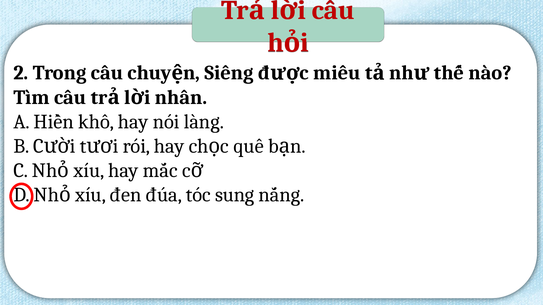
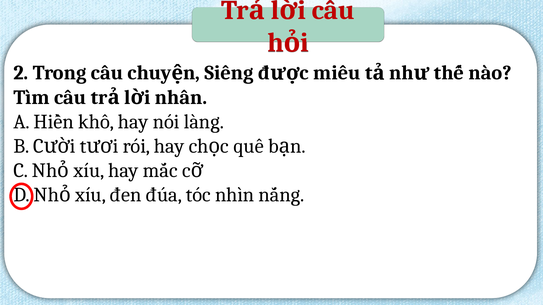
sung: sung -> nhìn (235, 195)
